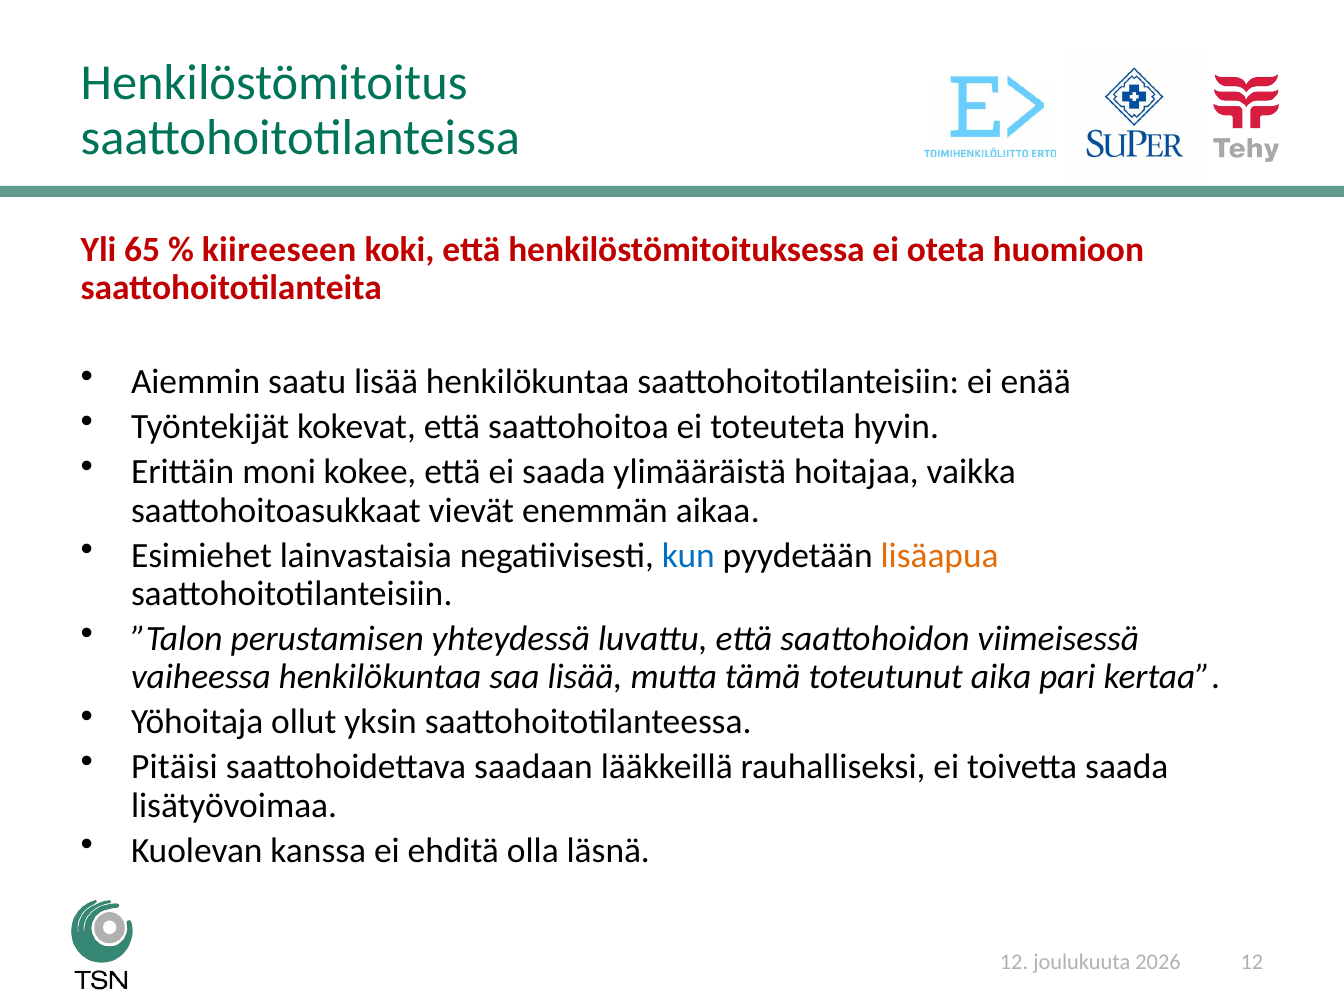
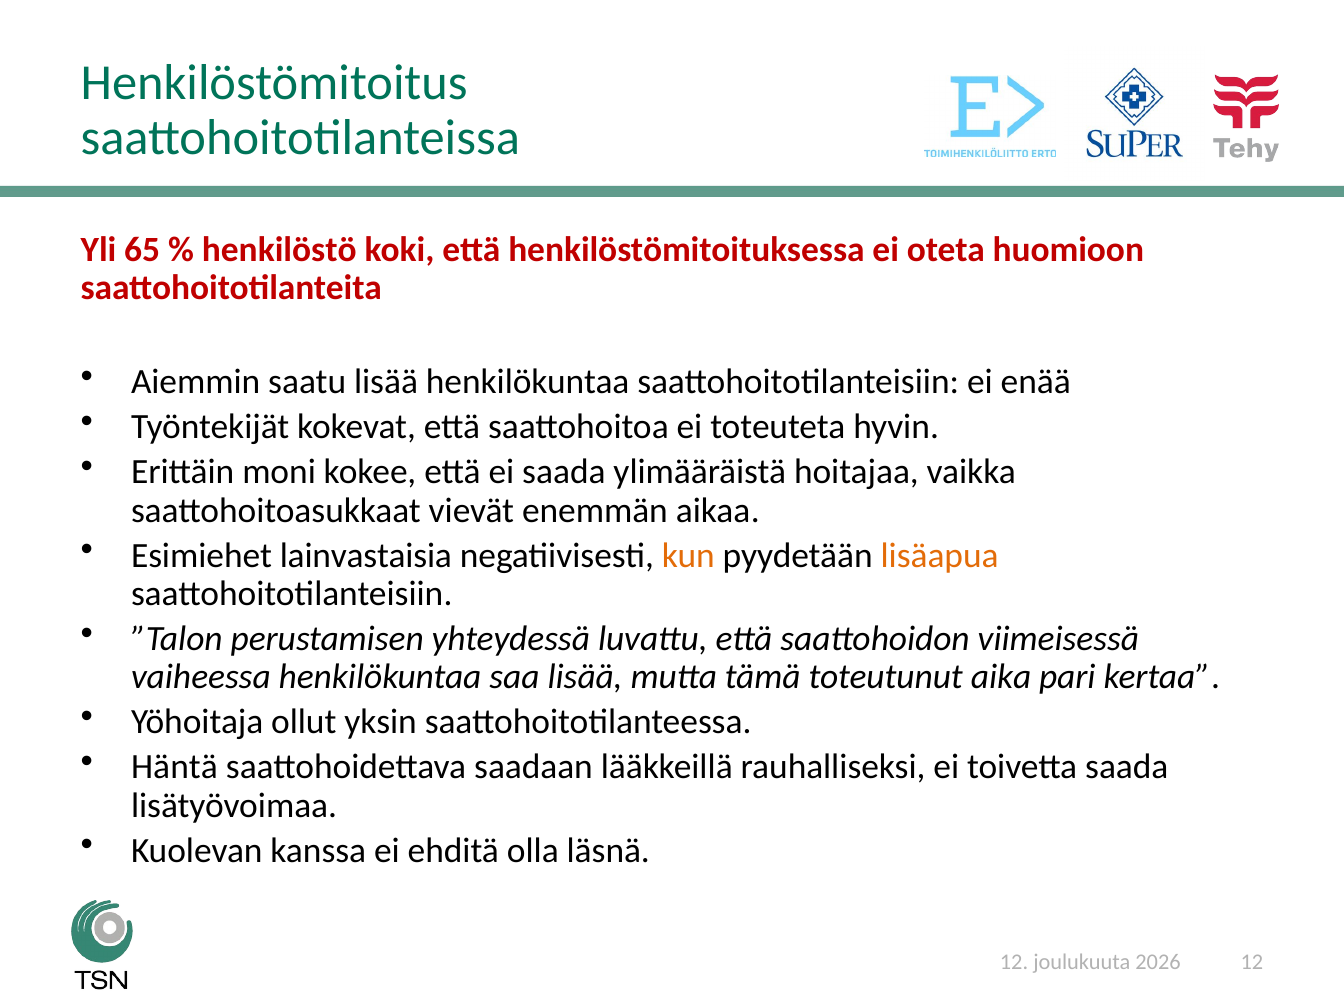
kiireeseen: kiireeseen -> henkilöstö (279, 250)
kun colour: blue -> orange (688, 555)
Pitäisi: Pitäisi -> Häntä (174, 767)
